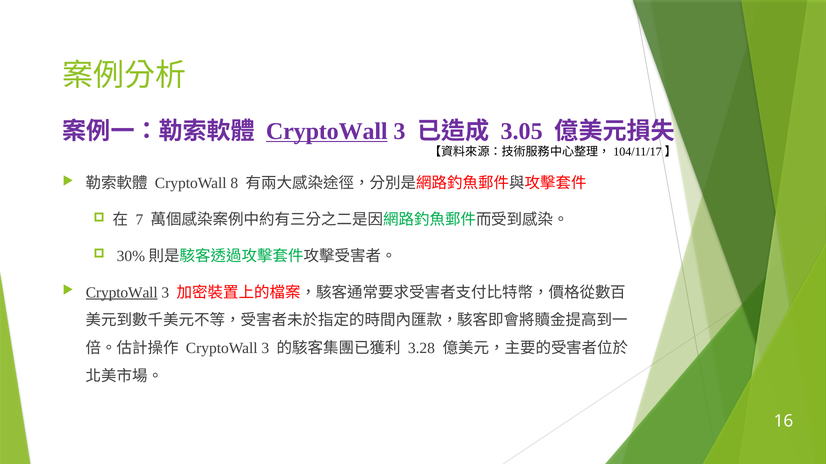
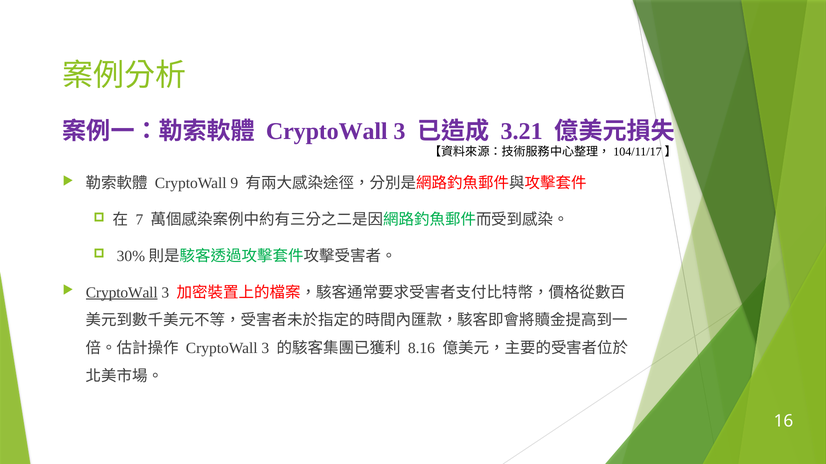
CryptoWall underline: present -> none (327, 131)
3.05: 3.05 -> 3.21 (522, 131)
8: 8 -> 9 (234, 183)
3.28: 3.28 -> 8.16 (421, 349)
